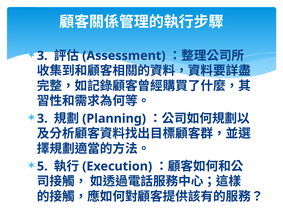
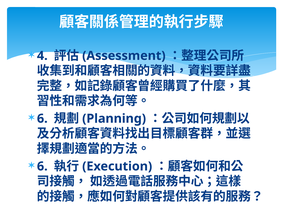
3: 3 -> 4 (42, 56)
3: 3 -> 6 (42, 119)
5: 5 -> 6 (42, 167)
